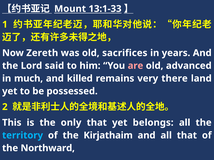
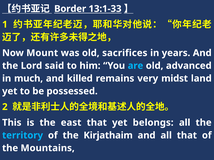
Mount: Mount -> Border (70, 9)
Zereth: Zereth -> Mount (42, 53)
are colour: pink -> light blue (135, 66)
there: there -> midst (175, 79)
only: only -> east (71, 123)
Northward: Northward -> Mountains (48, 149)
